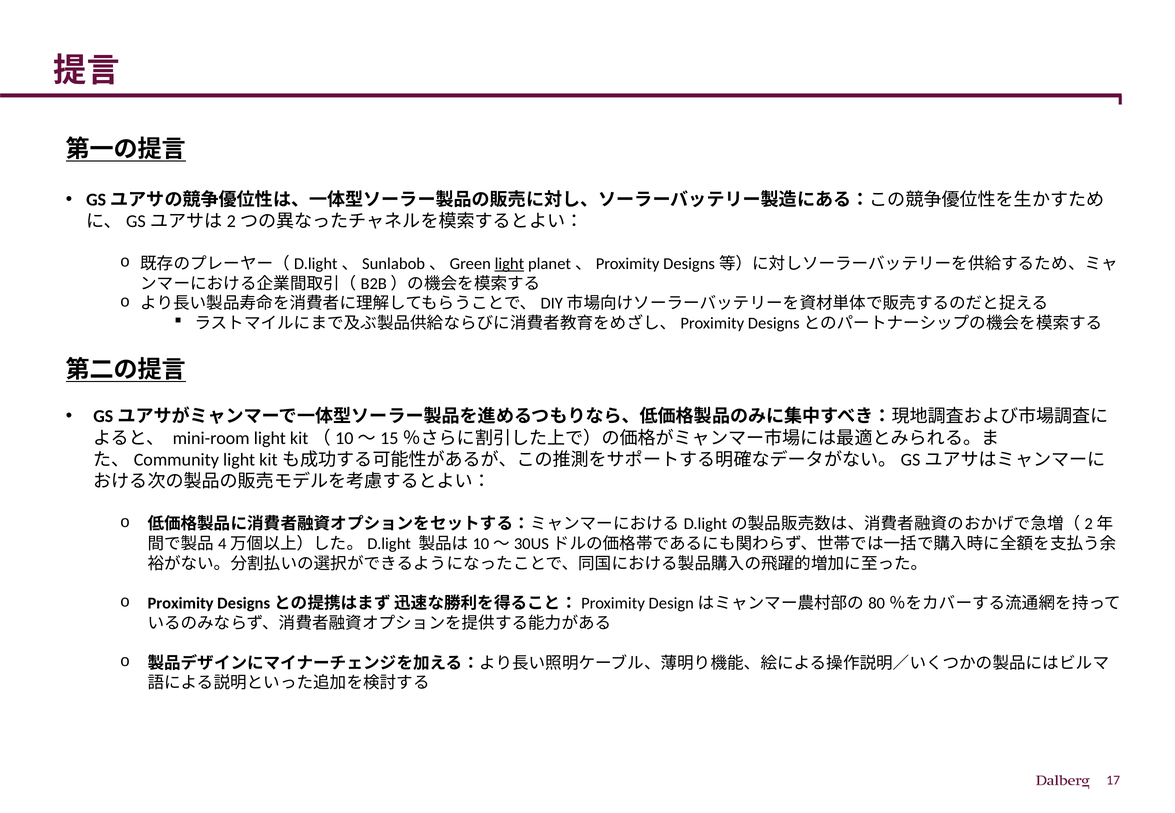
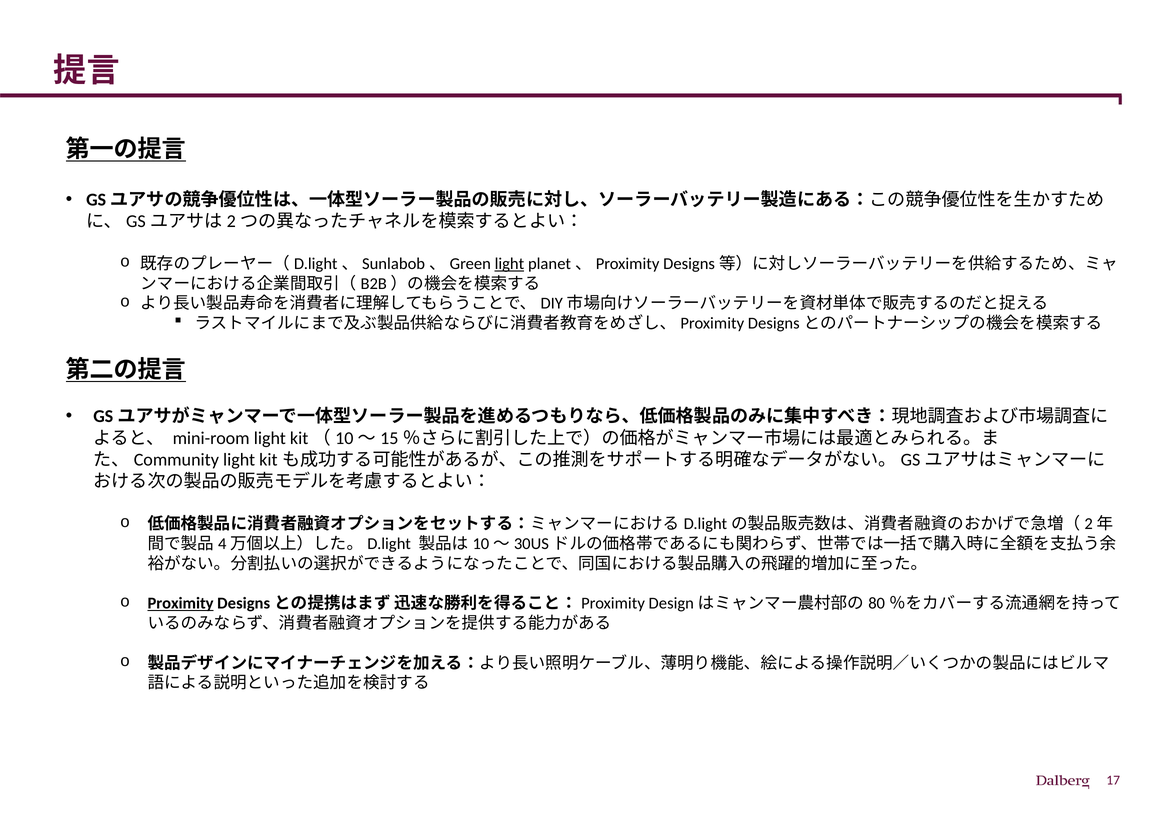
Proximity underline: none -> present (181, 604)
